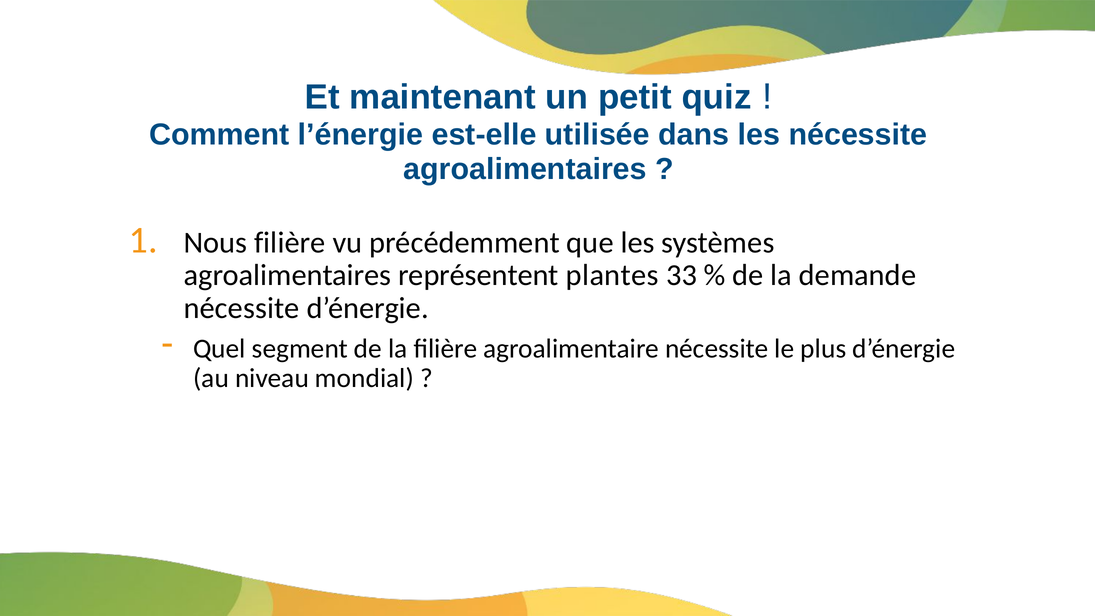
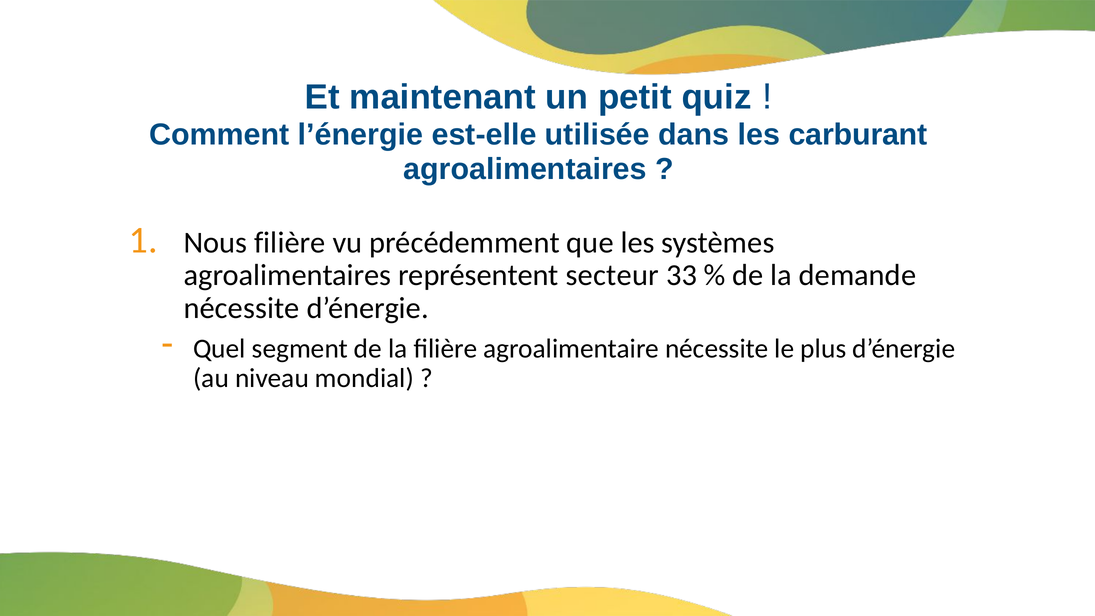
les nécessite: nécessite -> carburant (858, 135)
plantes: plantes -> secteur (612, 275)
